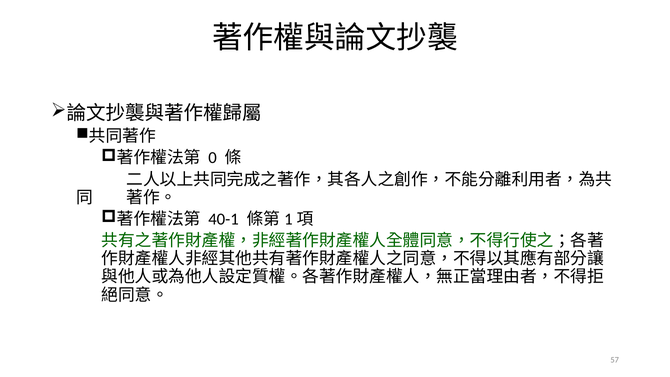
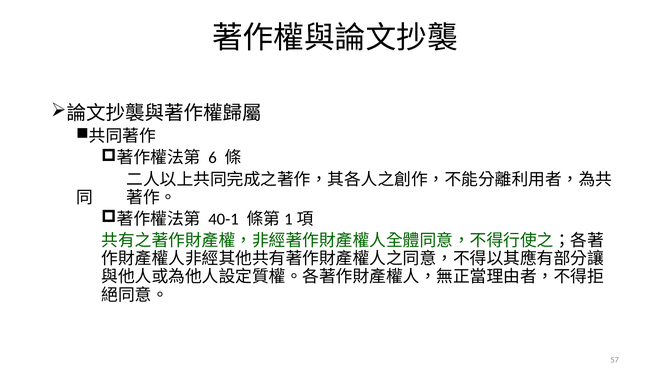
0: 0 -> 6 (212, 158)
